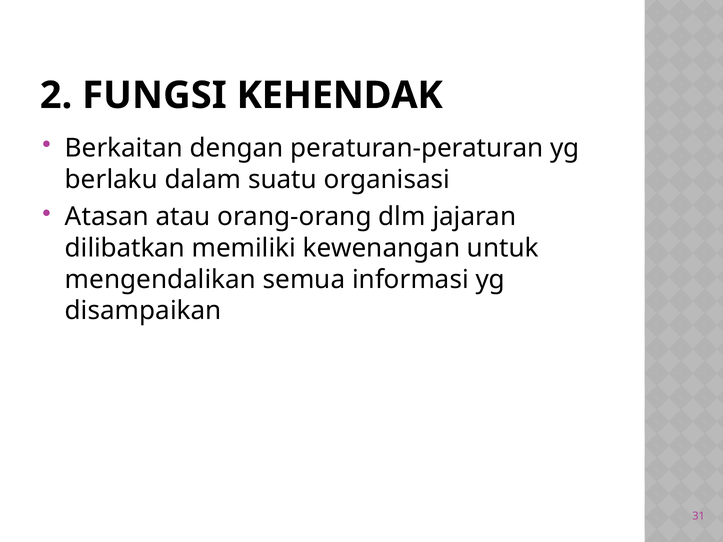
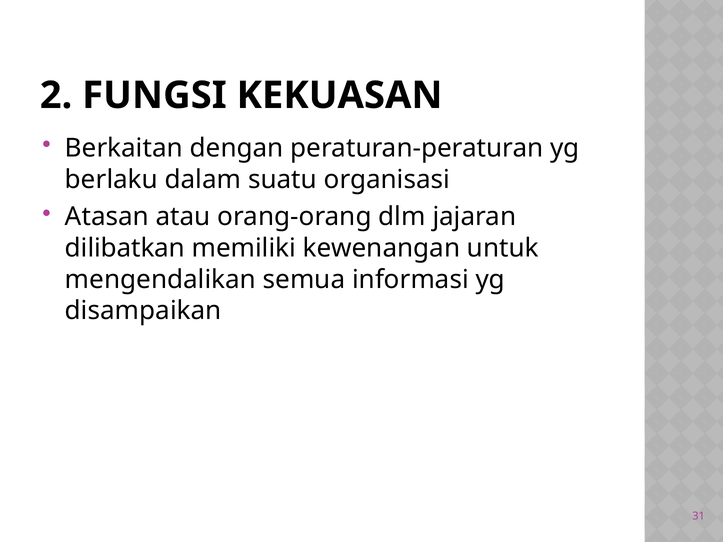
KEHENDAK: KEHENDAK -> KEKUASAN (340, 95)
